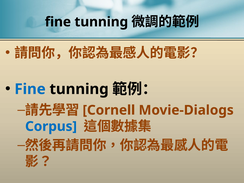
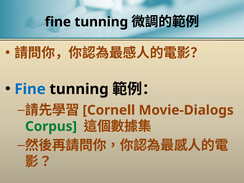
Corpus colour: blue -> green (51, 126)
